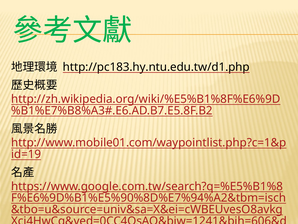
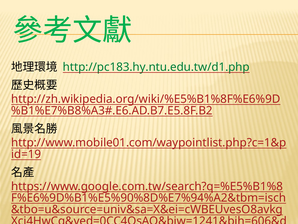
http://pc183.hy.ntu.edu.tw/d1.php colour: black -> green (156, 67)
